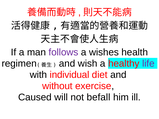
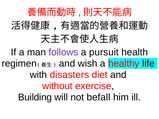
wishes: wishes -> pursuit (104, 52)
life colour: purple -> black (148, 64)
individual: individual -> disasters (69, 75)
Caused: Caused -> Building (35, 97)
